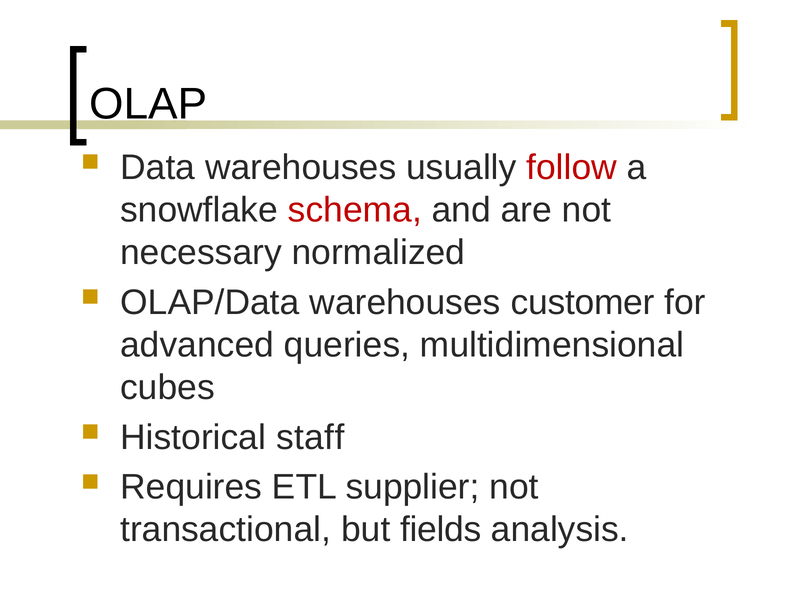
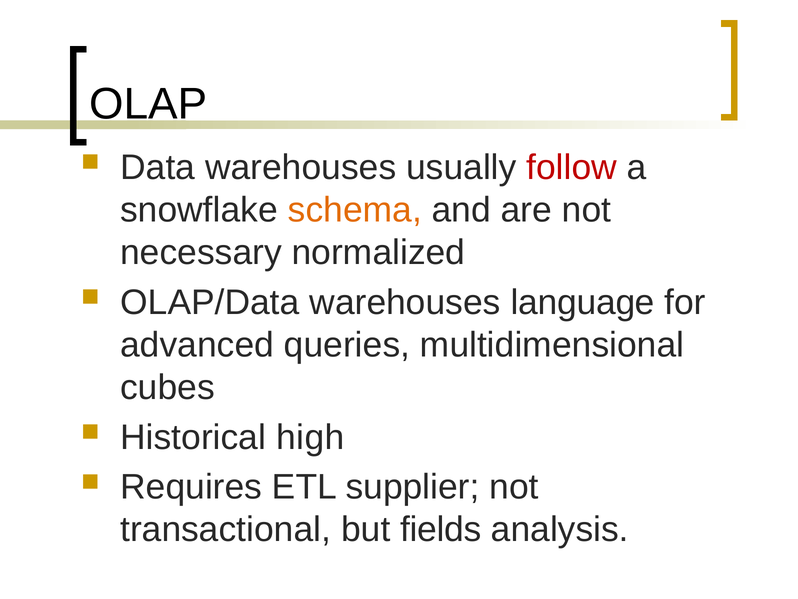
schema colour: red -> orange (355, 210)
customer: customer -> language (583, 302)
staff: staff -> high (310, 437)
